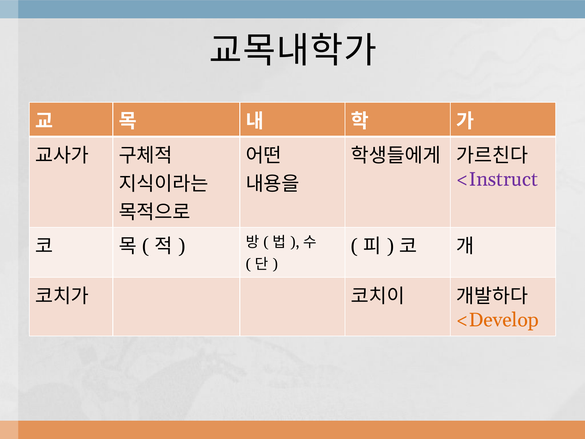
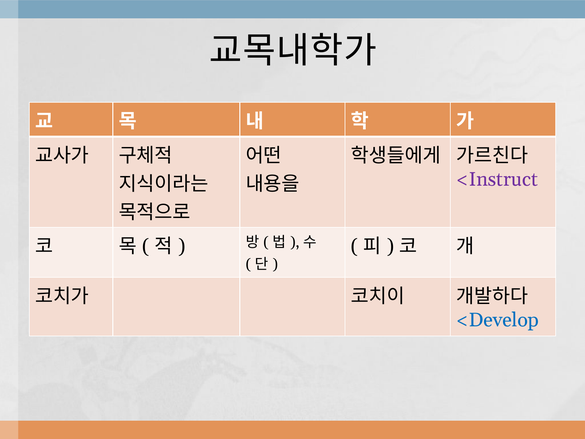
<Develop colour: orange -> blue (498, 320)
